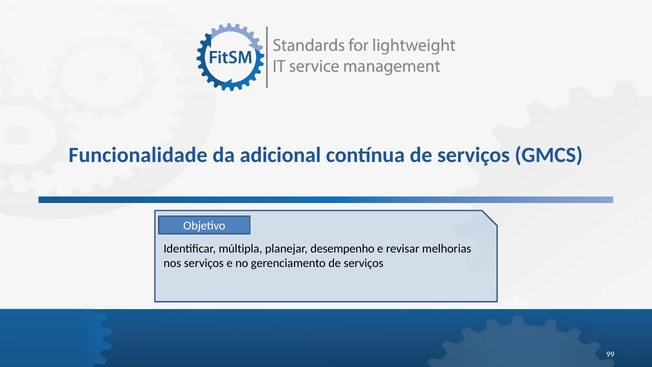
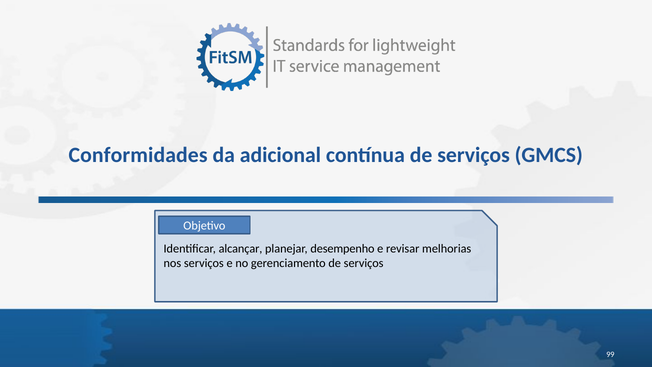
Funcionalidade: Funcionalidade -> Conformidades (138, 155)
múltipla: múltipla -> alcançar (241, 248)
